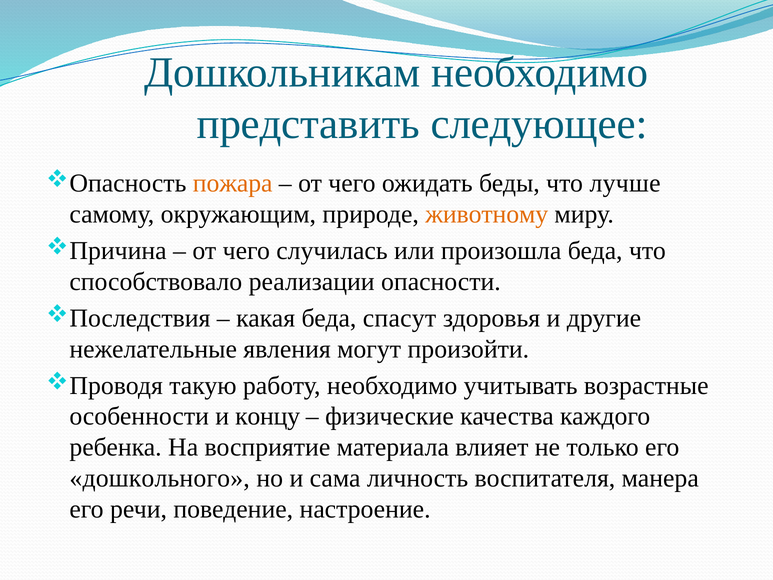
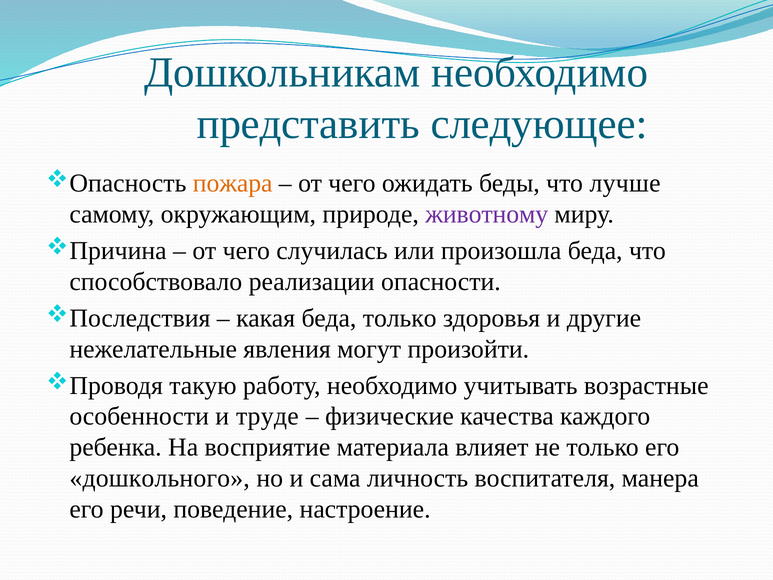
животному colour: orange -> purple (487, 214)
беда спасут: спасут -> только (400, 318)
концу: концу -> труде (267, 416)
